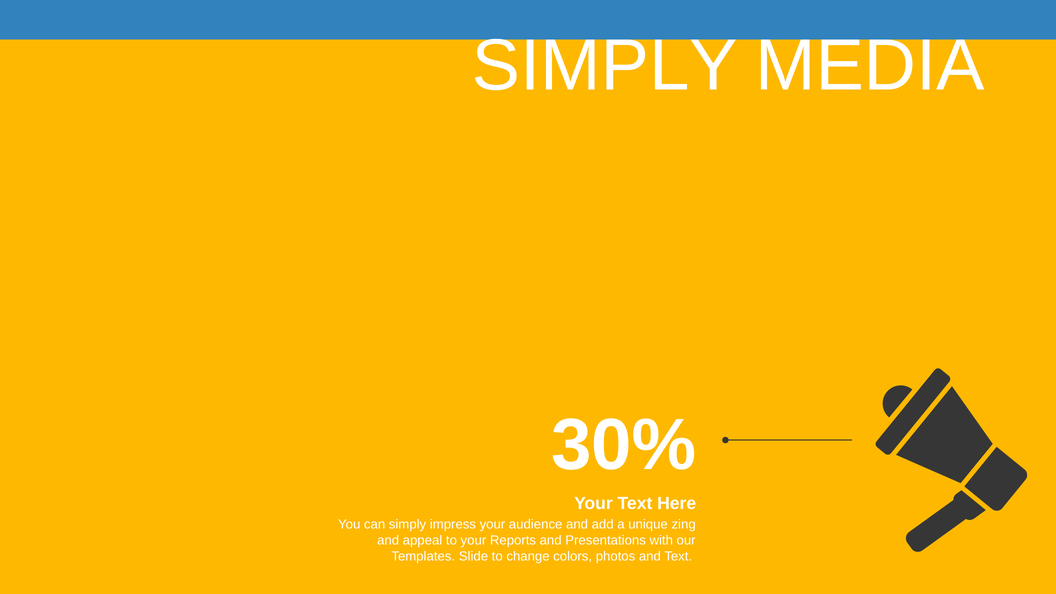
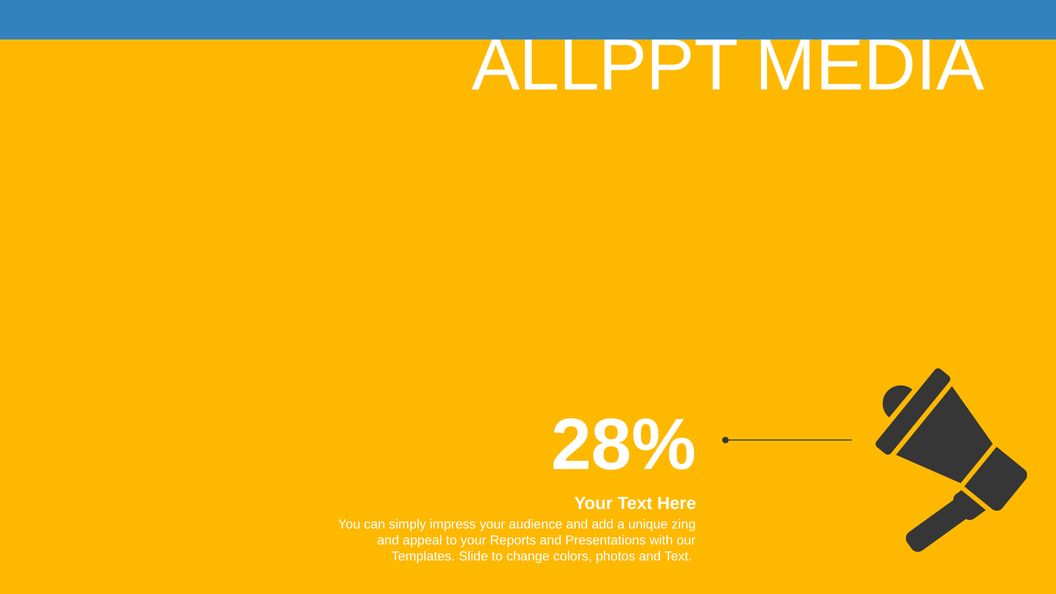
SIMPLY: SIMPLY -> ALLPPT (605, 66)
30%: 30% -> 28% (624, 445)
